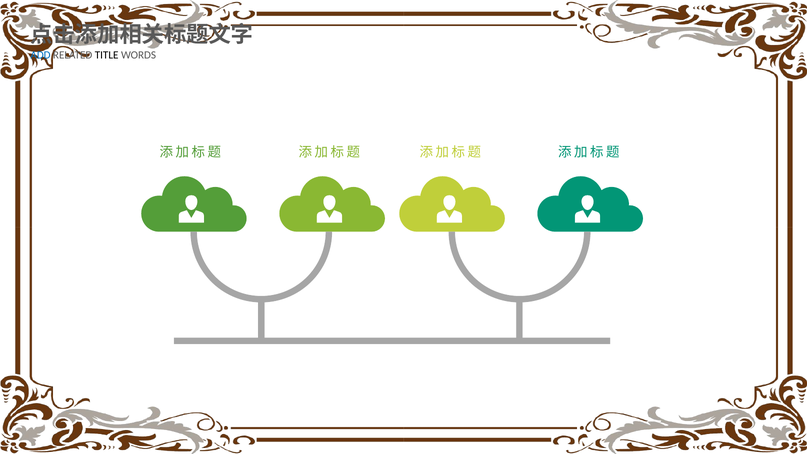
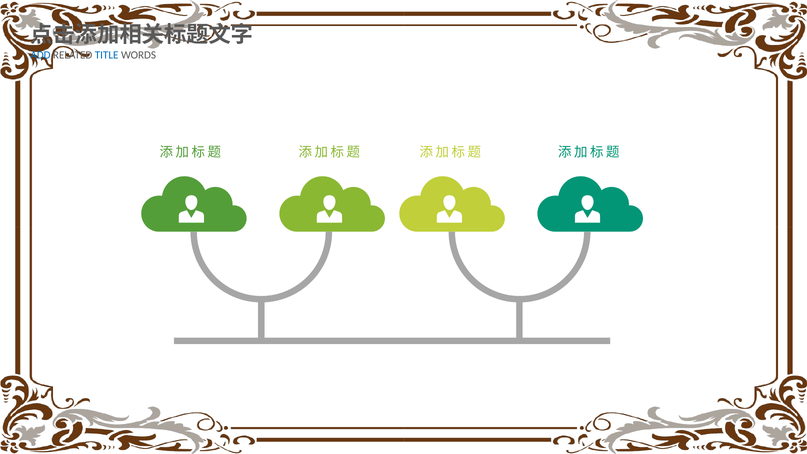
TITLE colour: black -> blue (107, 55)
